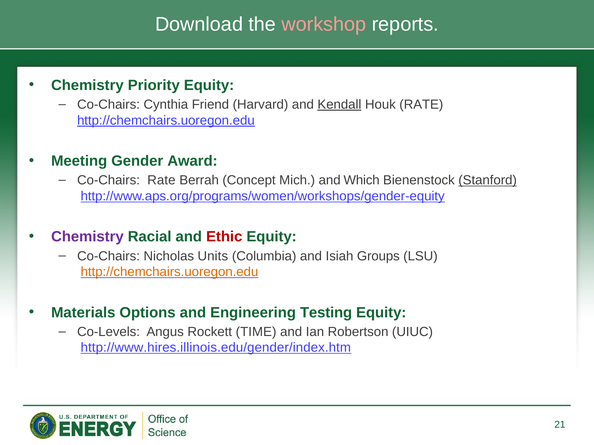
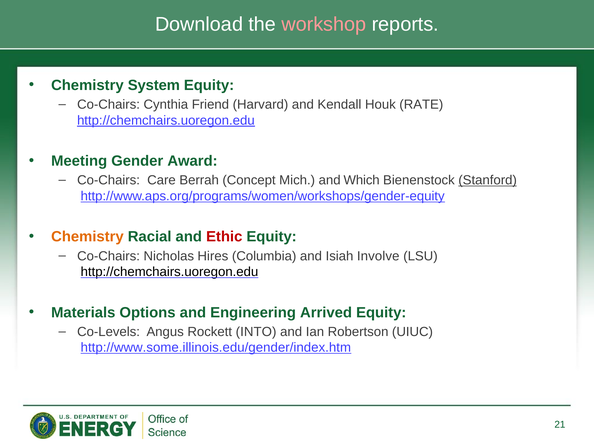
Priority: Priority -> System (154, 85)
Kendall underline: present -> none (339, 105)
Co-Chairs Rate: Rate -> Care (161, 180)
Chemistry colour: purple -> orange (87, 237)
Units: Units -> Hires (213, 256)
Groups: Groups -> Involve (378, 256)
http://chemchairs.uoregon.edu colour: orange -> black (169, 272)
Testing: Testing -> Arrived (326, 313)
TIME: TIME -> INTO (256, 332)
http://www.hires.illinois.edu/gender/index.htm: http://www.hires.illinois.edu/gender/index.htm -> http://www.some.illinois.edu/gender/index.htm (216, 348)
